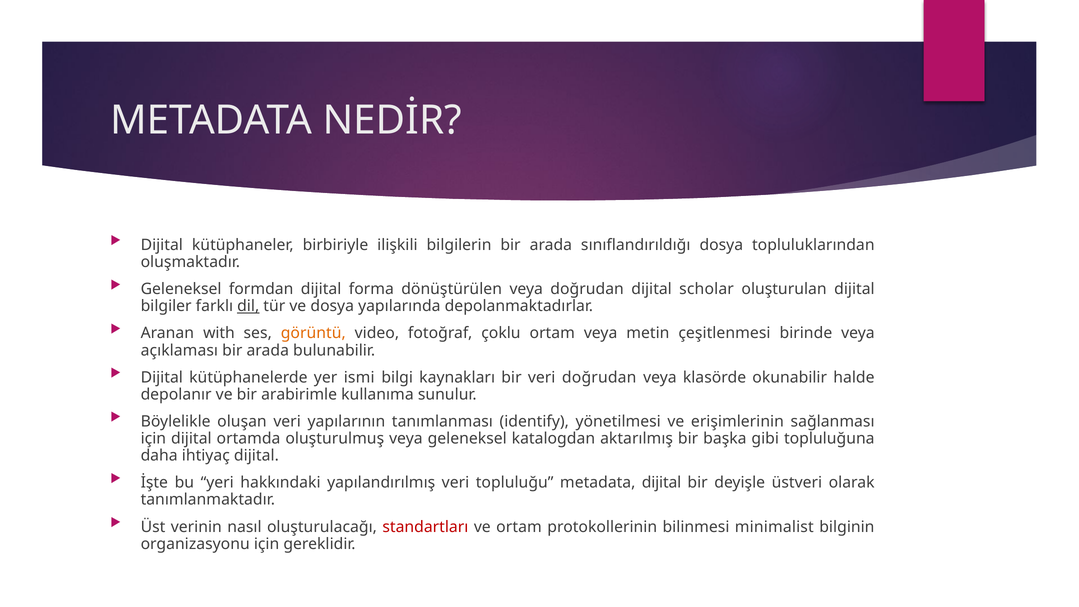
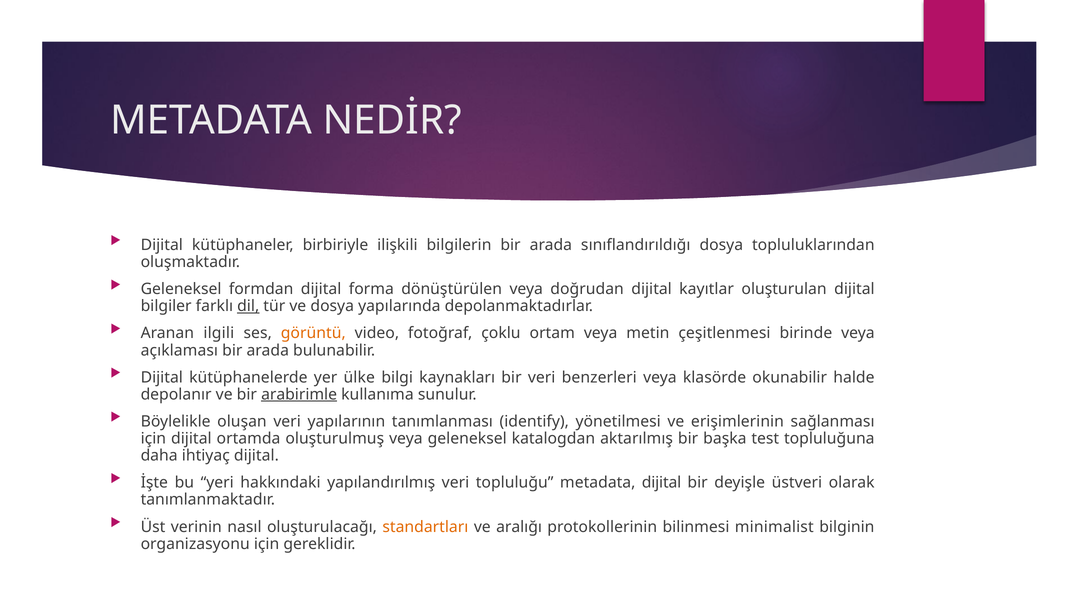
scholar: scholar -> kayıtlar (707, 289)
with: with -> ilgili (219, 333)
ismi: ismi -> ülke (359, 377)
veri doğrudan: doğrudan -> benzerleri (599, 377)
arabirimle underline: none -> present (299, 394)
gibi: gibi -> test (765, 439)
standartları colour: red -> orange (425, 527)
ve ortam: ortam -> aralığı (519, 527)
